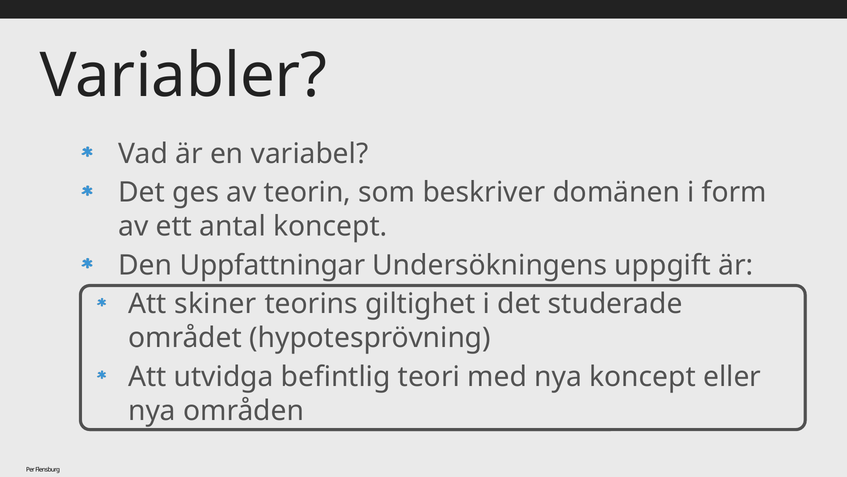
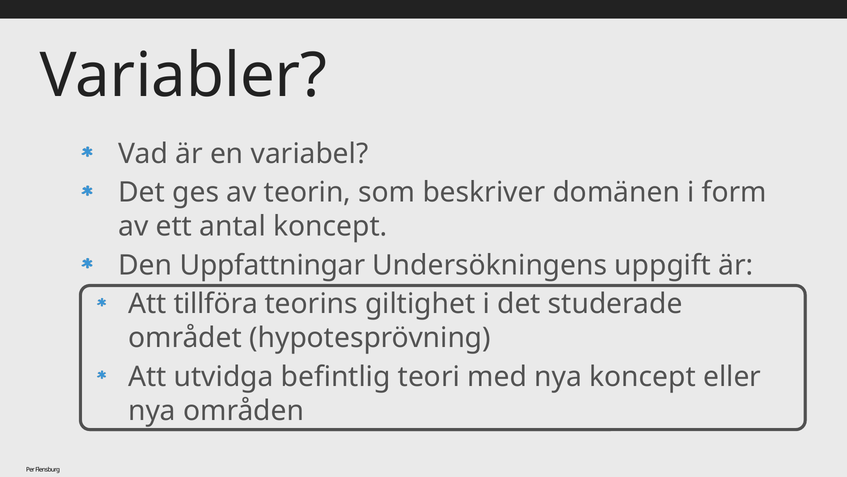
skiner: skiner -> tillföra (216, 304)
